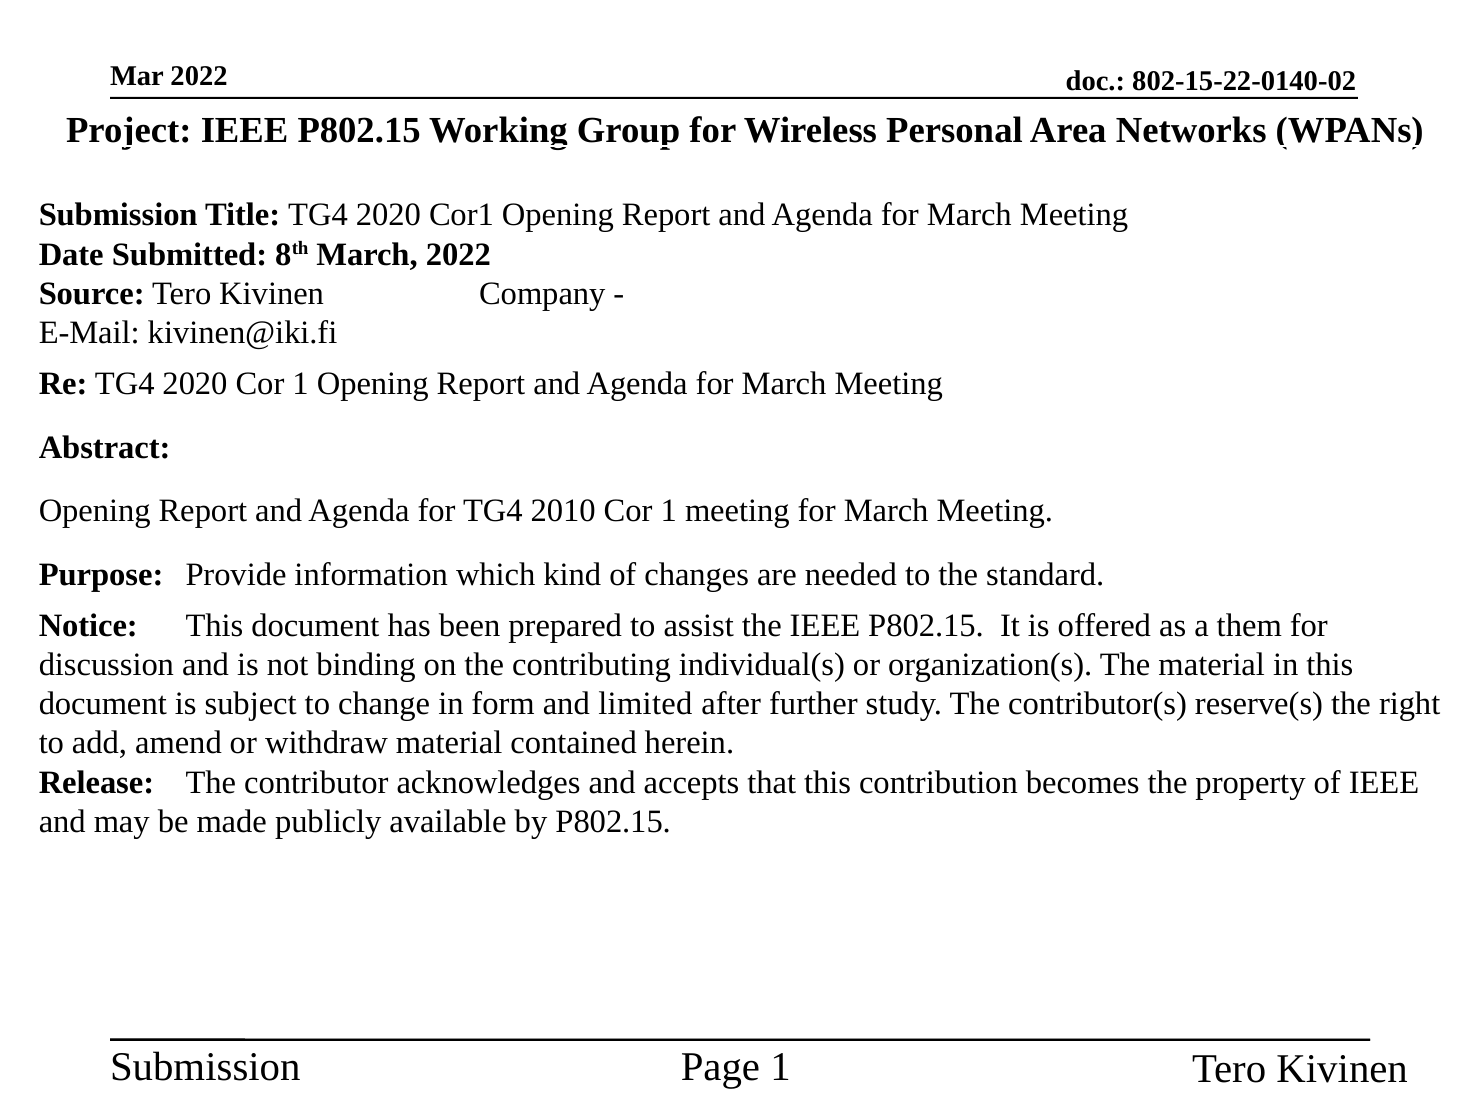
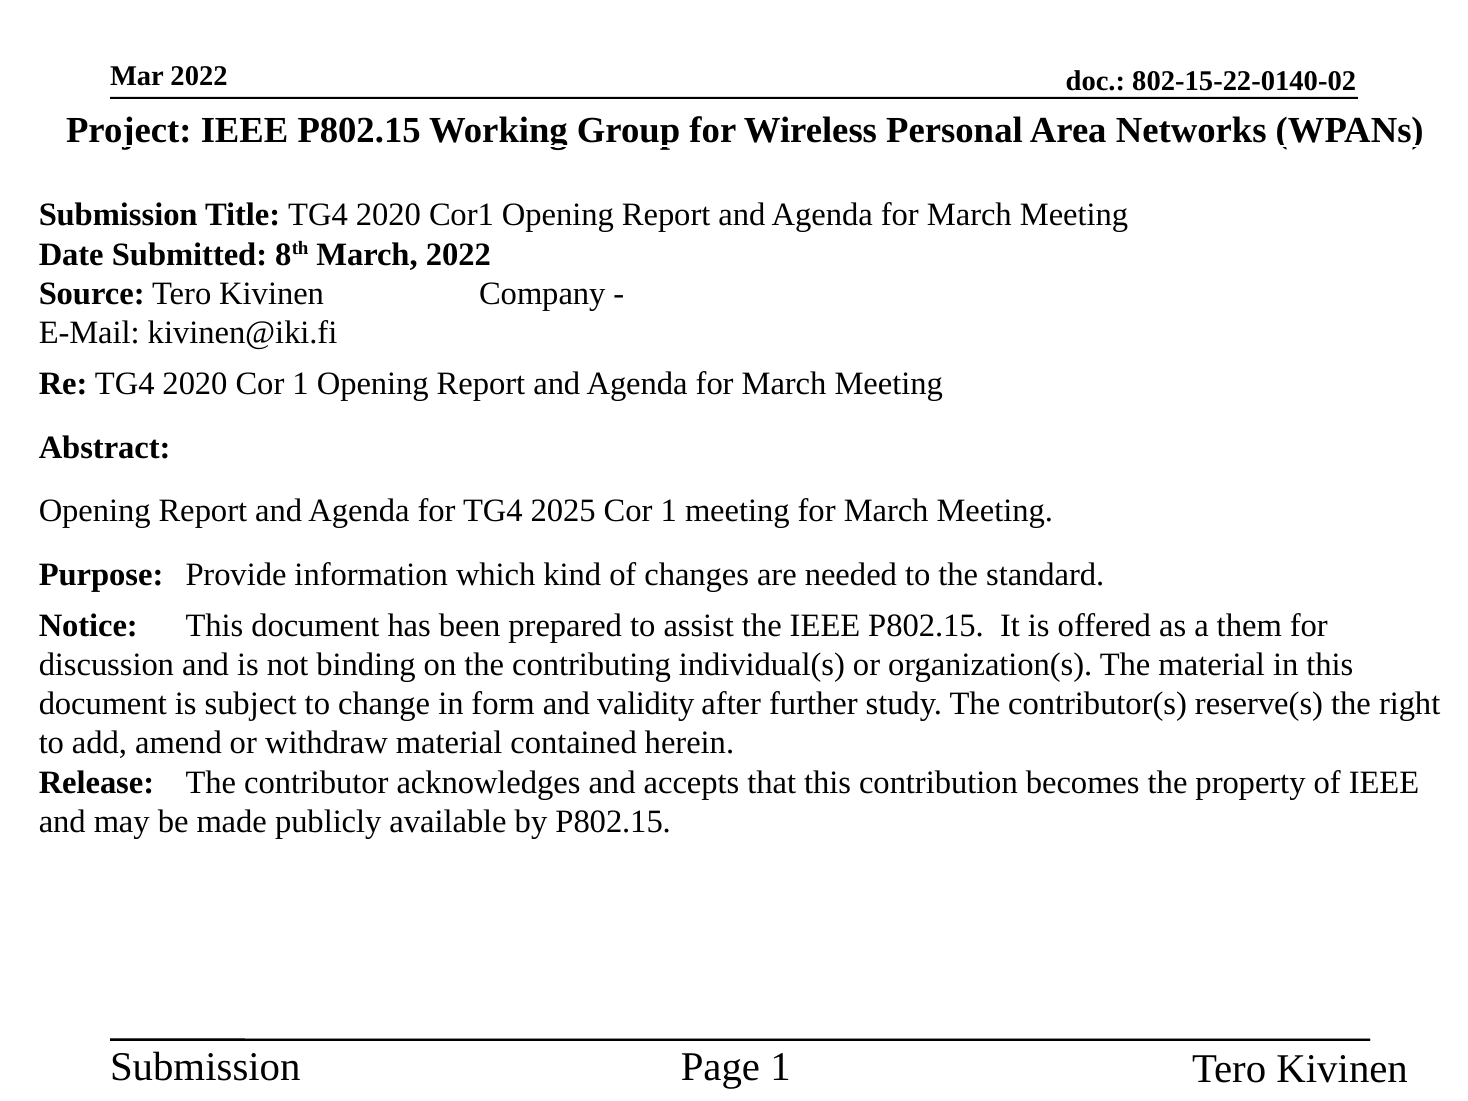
2010: 2010 -> 2025 (563, 511)
limited: limited -> validity (646, 704)
